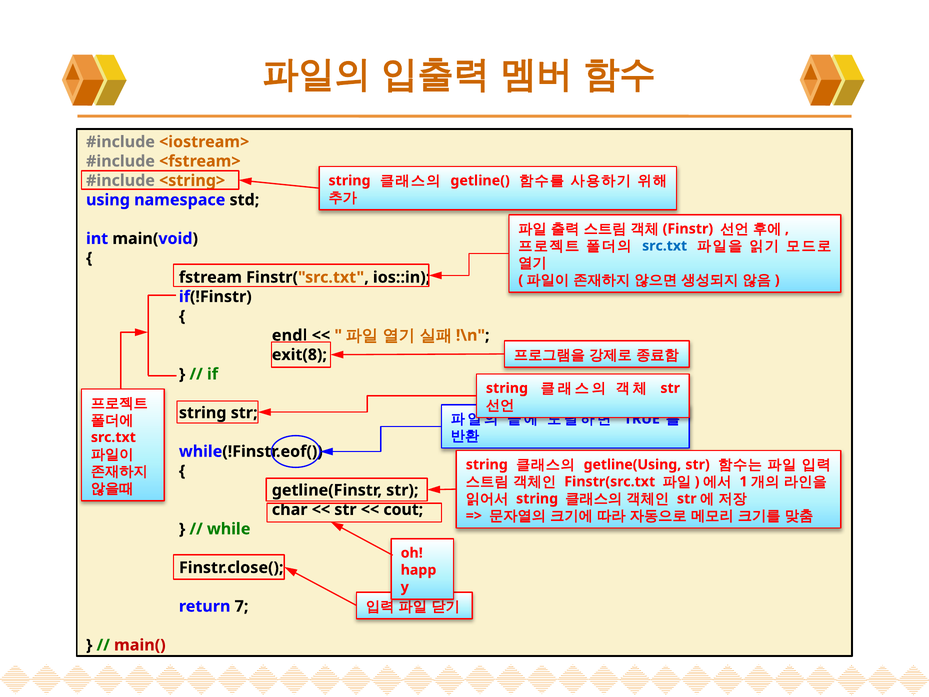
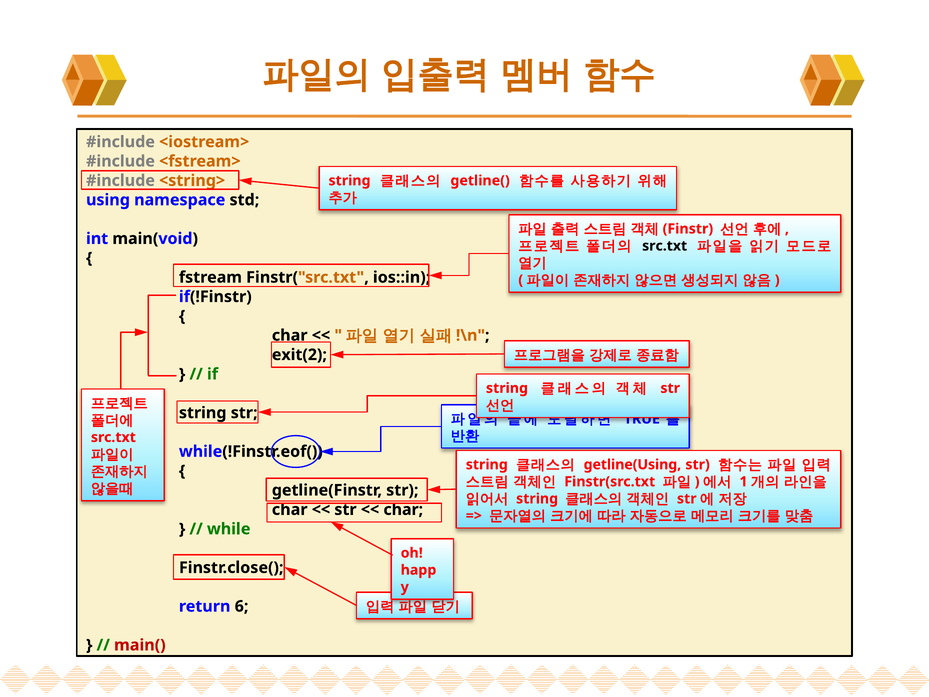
src.txt colour: blue -> black (665, 246)
endl: endl -> char (290, 335)
exit(8: exit(8 -> exit(2 (299, 355)
cout: cout -> char (403, 509)
7: 7 -> 6 (242, 606)
